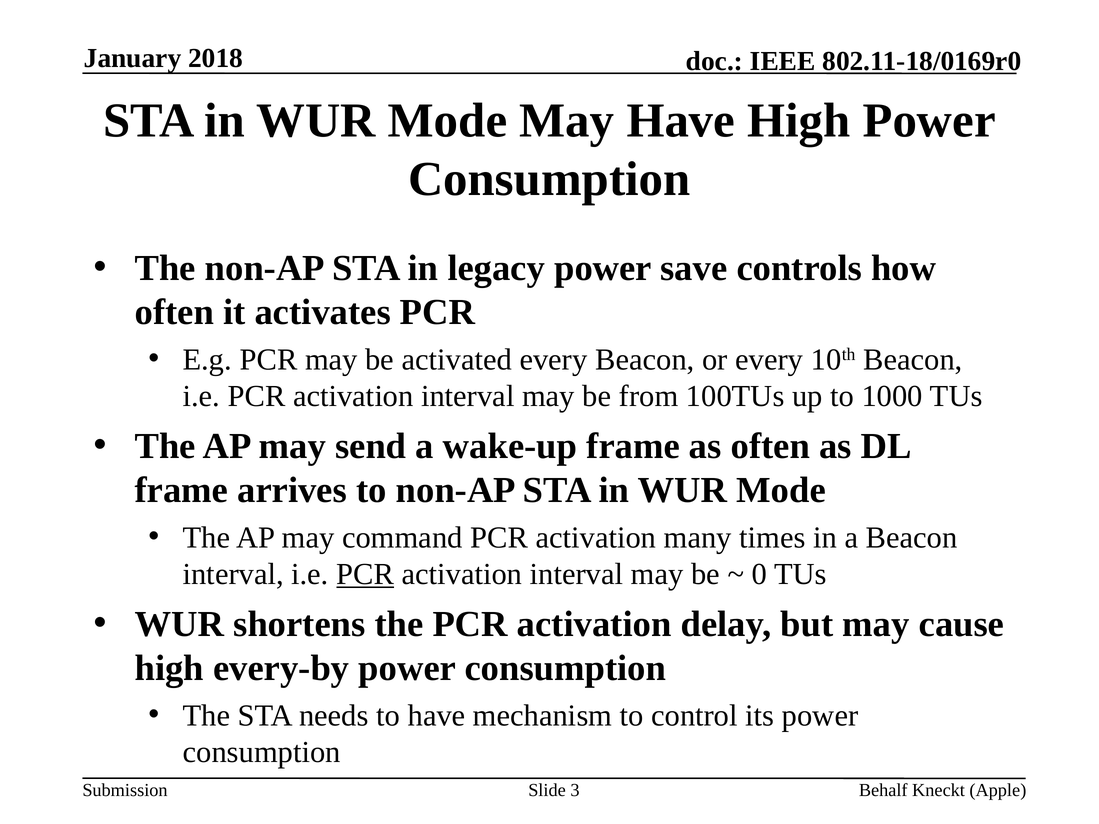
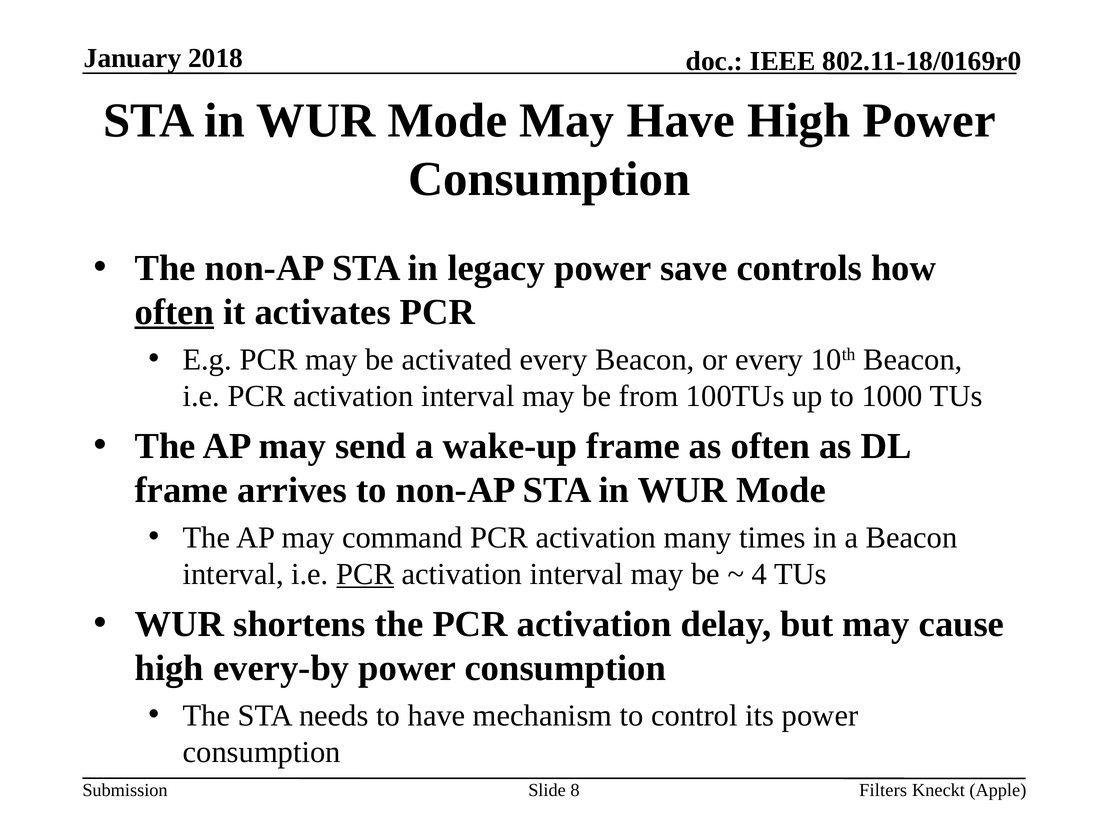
often underline: none -> present (174, 312)
0: 0 -> 4 (759, 574)
3: 3 -> 8 (575, 791)
Behalf: Behalf -> Filters (883, 791)
